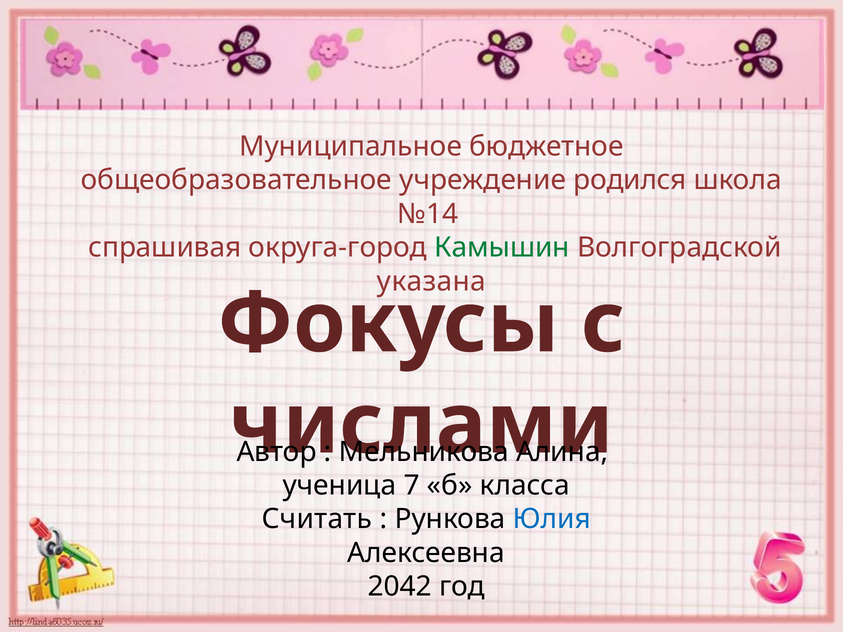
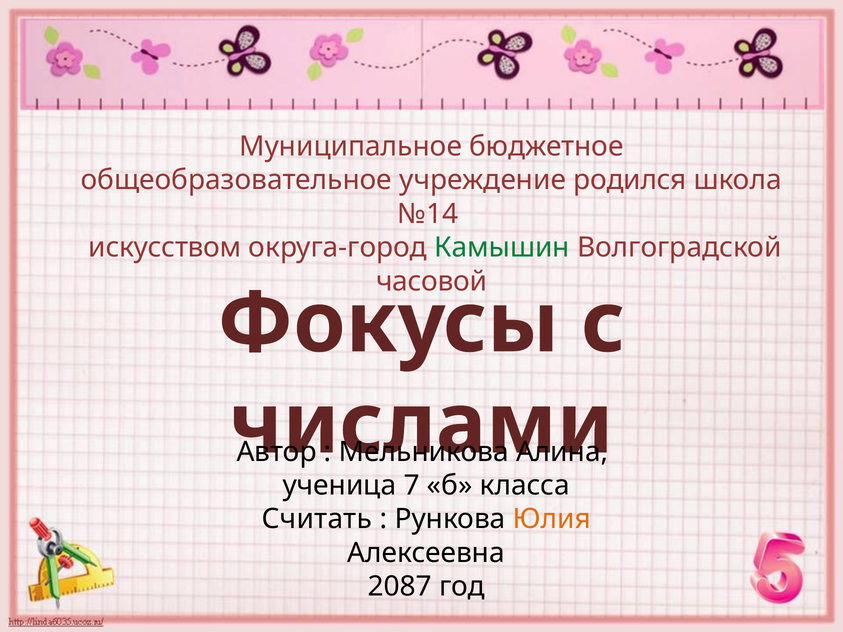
спрашивая: спрашивая -> искусством (165, 248)
указана: указана -> часовой (432, 281)
Юлия colour: blue -> orange (552, 519)
2042: 2042 -> 2087 (400, 587)
